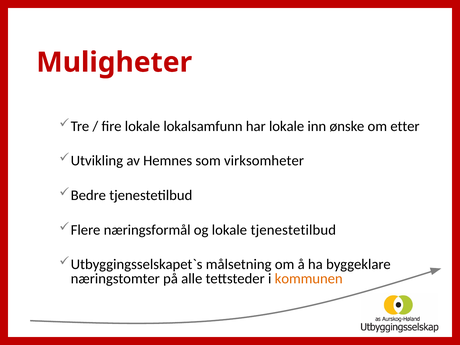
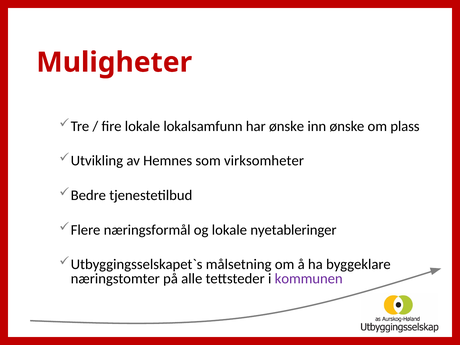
har lokale: lokale -> ønske (287, 126)
etter: etter -> plass (405, 126)
lokale tjenestetilbud: tjenestetilbud -> nyetableringer (293, 230)
kommunen colour: orange -> purple (309, 279)
